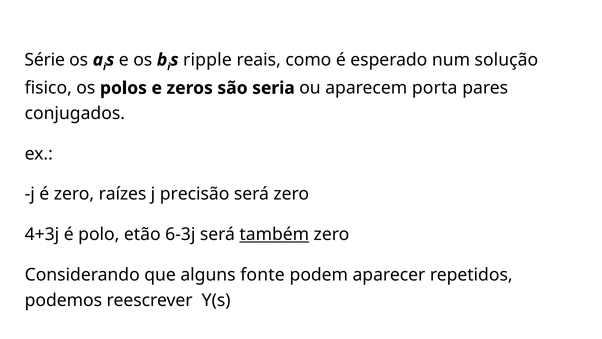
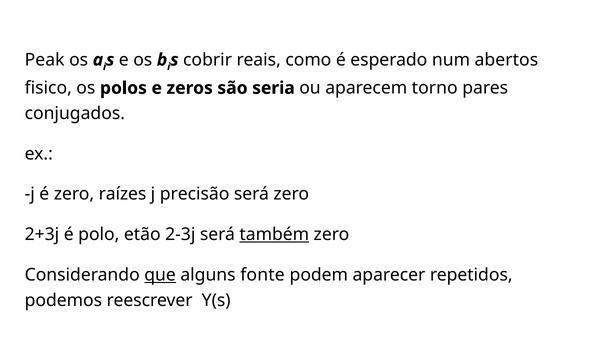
Série: Série -> Peak (45, 60)
ripple: ripple -> cobrir (208, 60)
solução: solução -> abertos (506, 60)
porta: porta -> torno (435, 88)
4+3j: 4+3j -> 2+3j (42, 234)
6-3j: 6-3j -> 2-3j (180, 234)
que underline: none -> present (160, 275)
